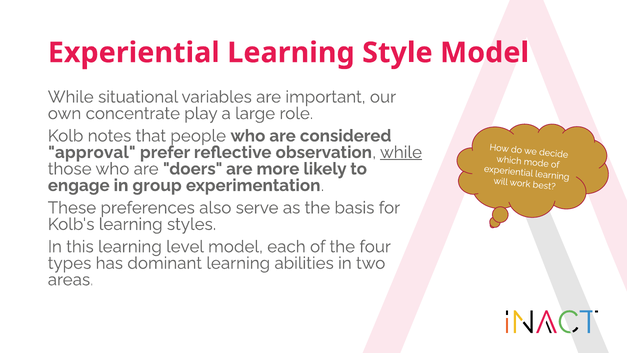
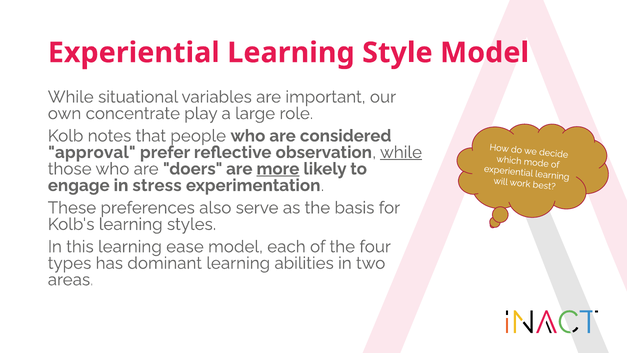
more underline: none -> present (278, 169)
group: group -> stress (157, 185)
level: level -> ease (185, 246)
